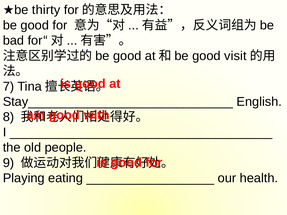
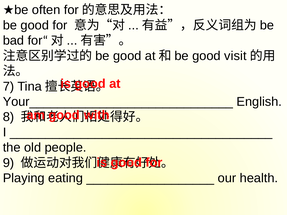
thirty: thirty -> often (46, 10)
Stay_____________________________: Stay_____________________________ -> Your_____________________________ (118, 102)
